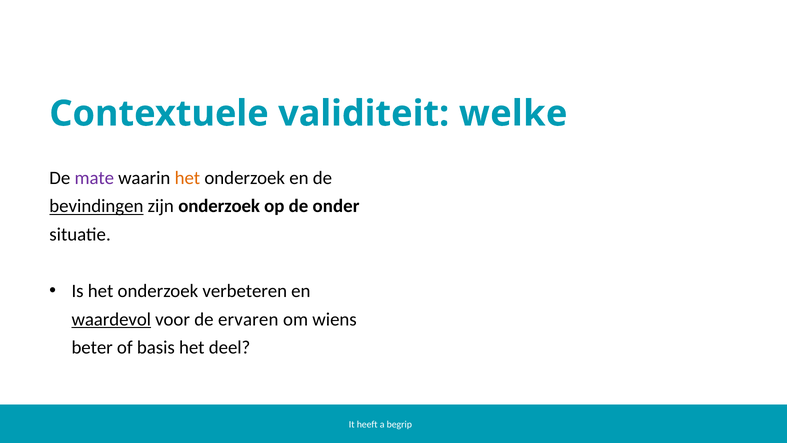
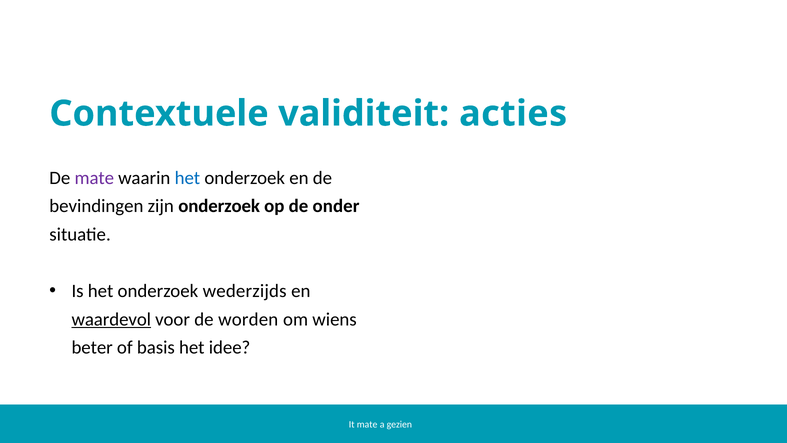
welke: welke -> acties (513, 114)
het colour: orange -> blue (187, 178)
bevindingen underline: present -> none (96, 206)
verbeteren: verbeteren -> wederzijds (245, 291)
ervaren: ervaren -> worden (248, 319)
deel: deel -> idee (230, 347)
It heeft: heeft -> mate (367, 424)
begrip: begrip -> gezien (399, 424)
